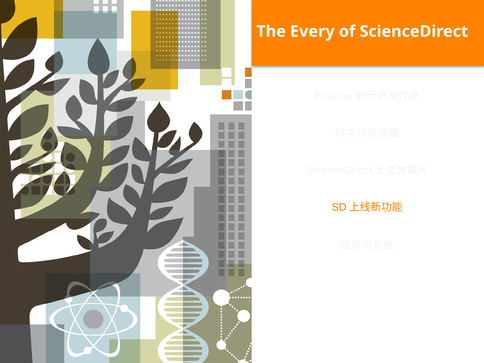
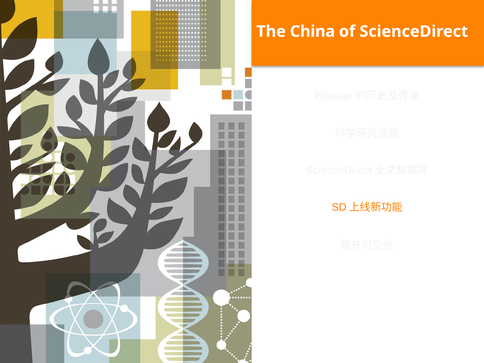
Every: Every -> China (312, 31)
